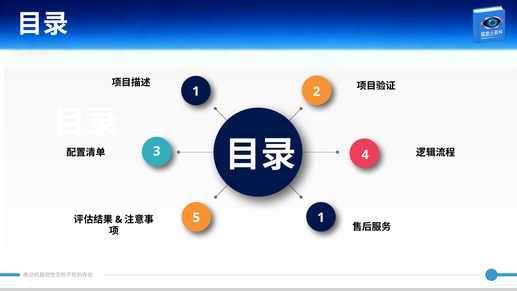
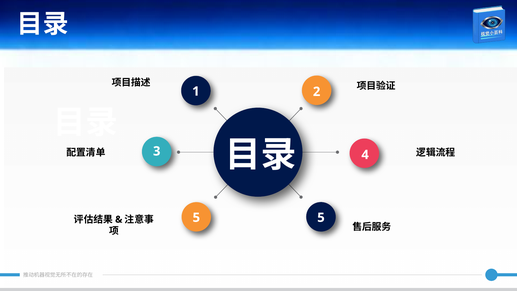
5 1: 1 -> 5 (321, 217)
